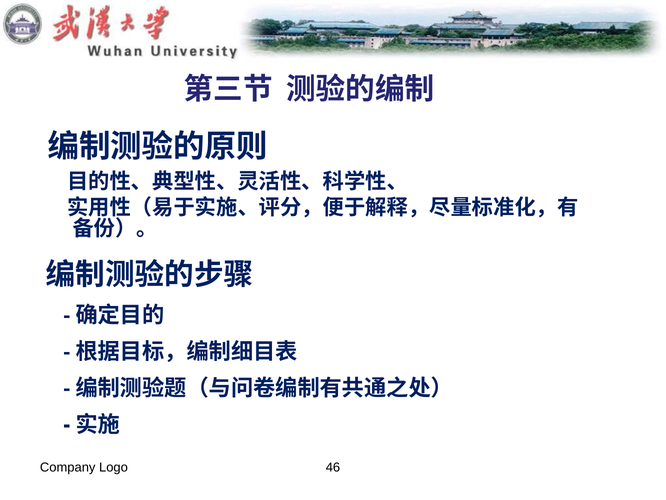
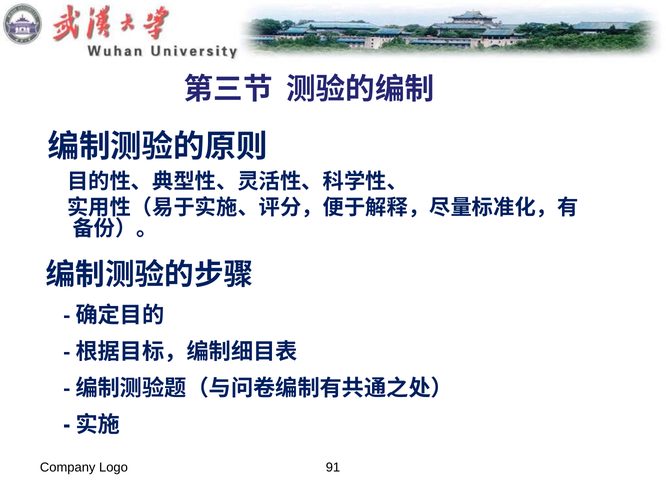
46: 46 -> 91 (333, 467)
